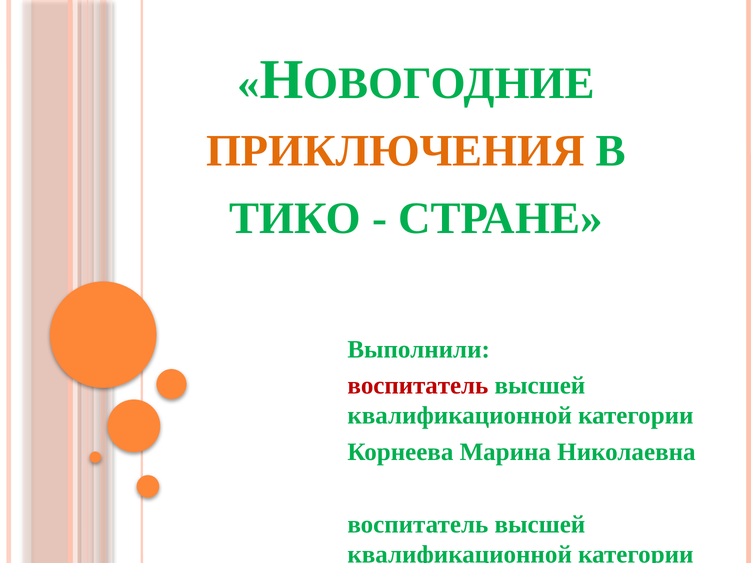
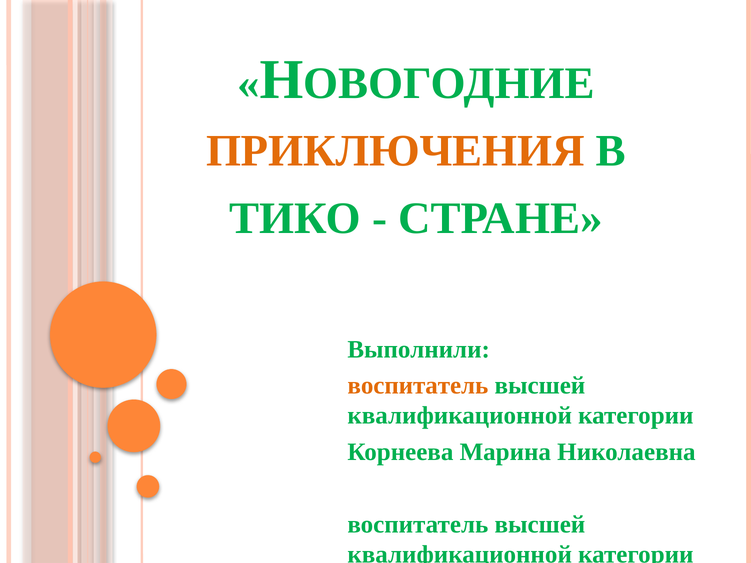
воспитатель colour: red -> orange (418, 386)
